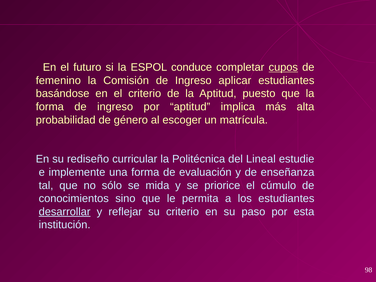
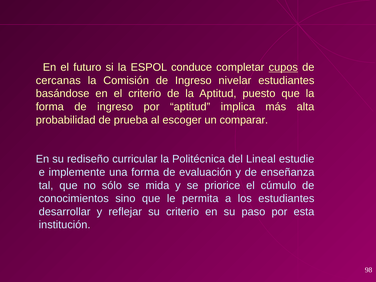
femenino: femenino -> cercanas (58, 80)
aplicar: aplicar -> nivelar (235, 80)
género: género -> prueba (131, 120)
matrícula: matrícula -> comparar (244, 120)
desarrollar underline: present -> none (65, 212)
